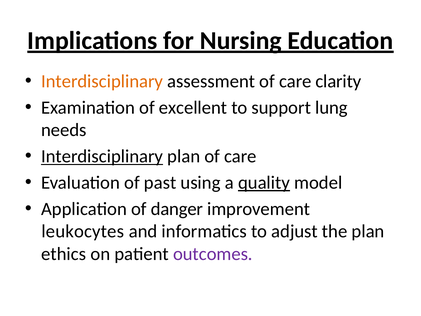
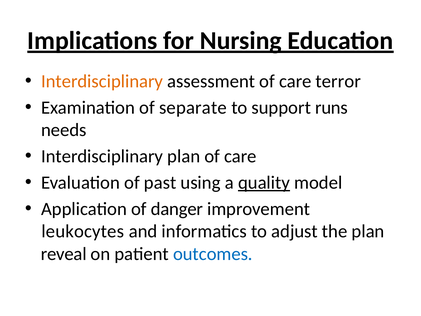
clarity: clarity -> terror (338, 81)
excellent: excellent -> separate (193, 108)
lung: lung -> runs (331, 108)
Interdisciplinary underline: present -> none (102, 156)
ethics: ethics -> reveal (64, 254)
outcomes colour: purple -> blue (213, 254)
